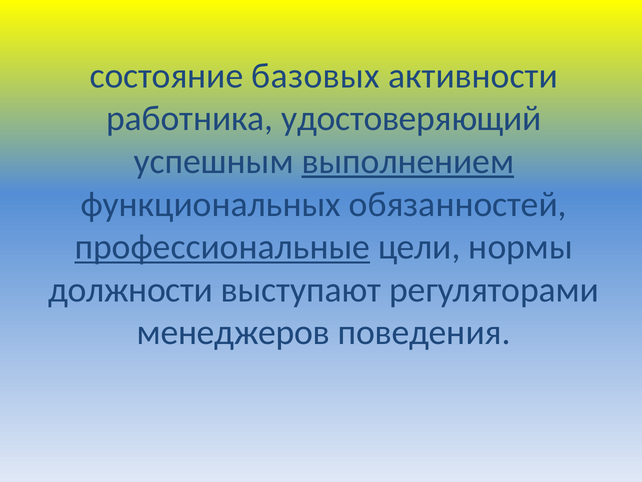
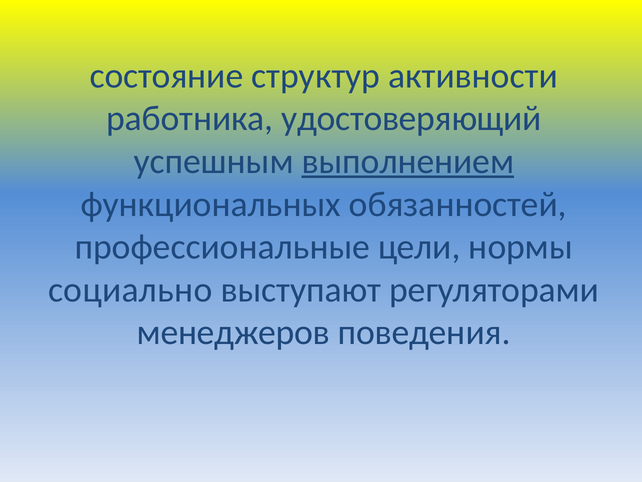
базовых: базовых -> структур (316, 76)
профессиональные underline: present -> none (222, 247)
должности: должности -> социально (130, 290)
